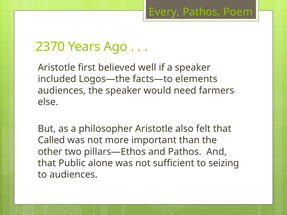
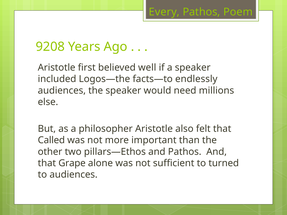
2370: 2370 -> 9208 (50, 47)
elements: elements -> endlessly (196, 79)
farmers: farmers -> millions (216, 91)
Public: Public -> Grape (72, 163)
seizing: seizing -> turned (224, 163)
